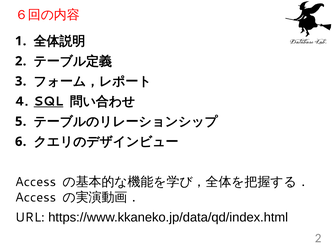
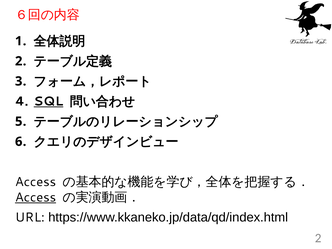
Access underline: none -> present (36, 197)
